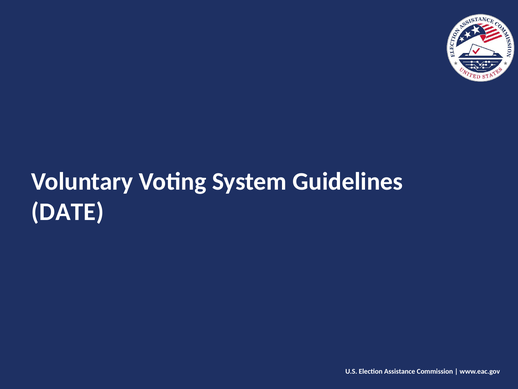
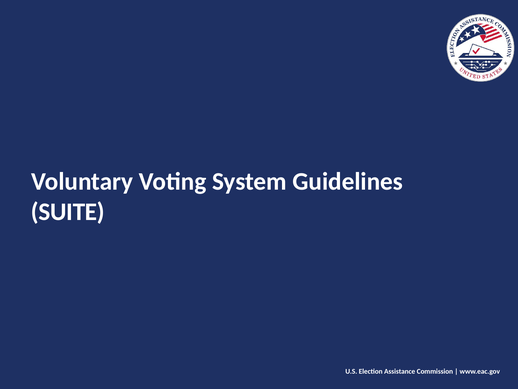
DATE: DATE -> SUITE (68, 212)
